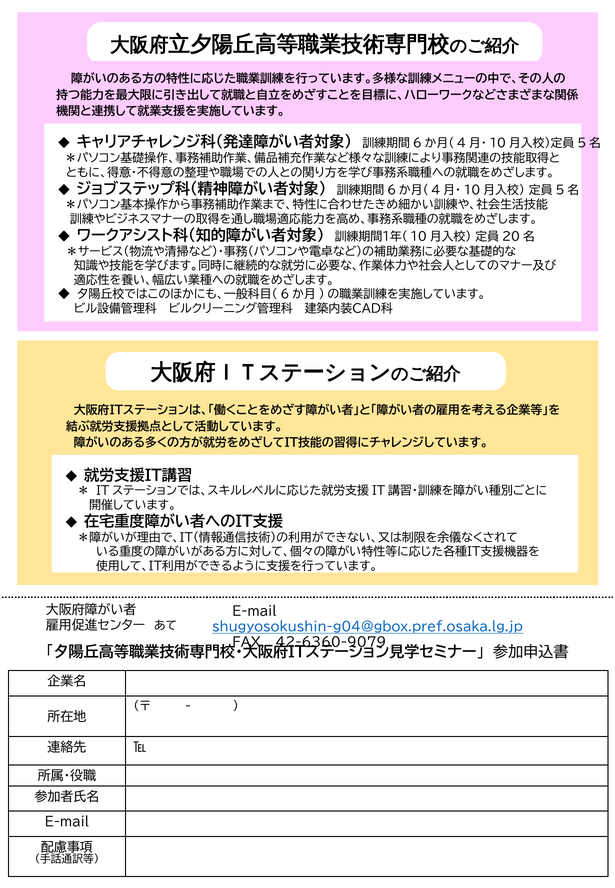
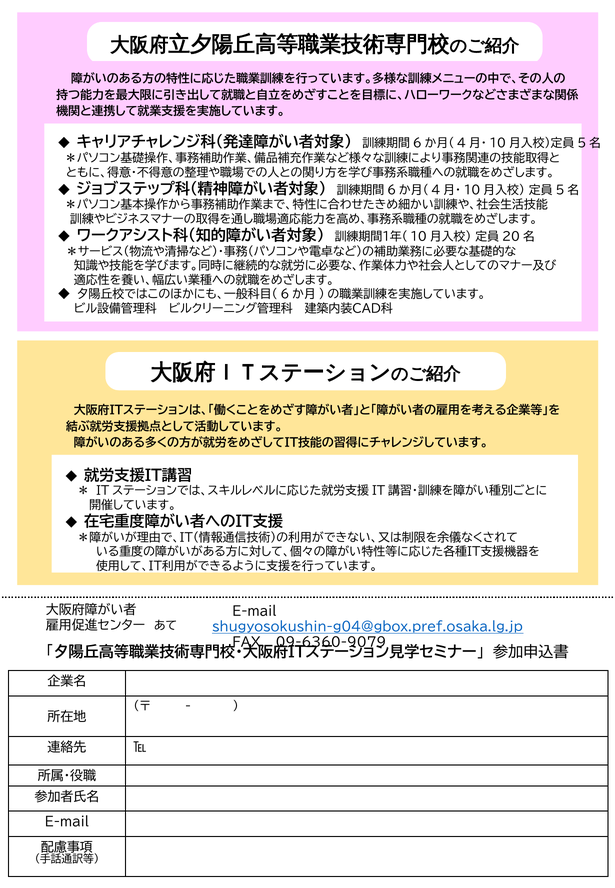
42-6360-9079: 42-6360-9079 -> 09-6360-9079 (331, 642)
